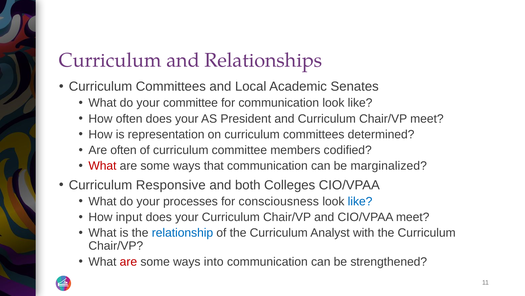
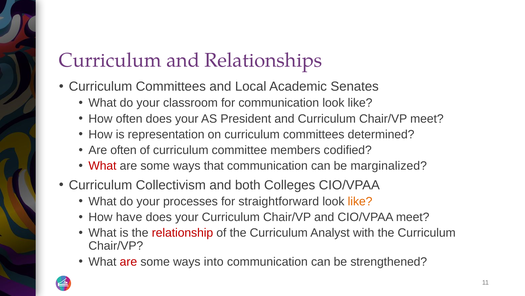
your committee: committee -> classroom (190, 103)
Responsive: Responsive -> Collectivism (171, 185)
consciousness: consciousness -> straightforward (279, 201)
like colour: blue -> orange (360, 201)
input: input -> have (129, 217)
relationship colour: blue -> red (182, 232)
